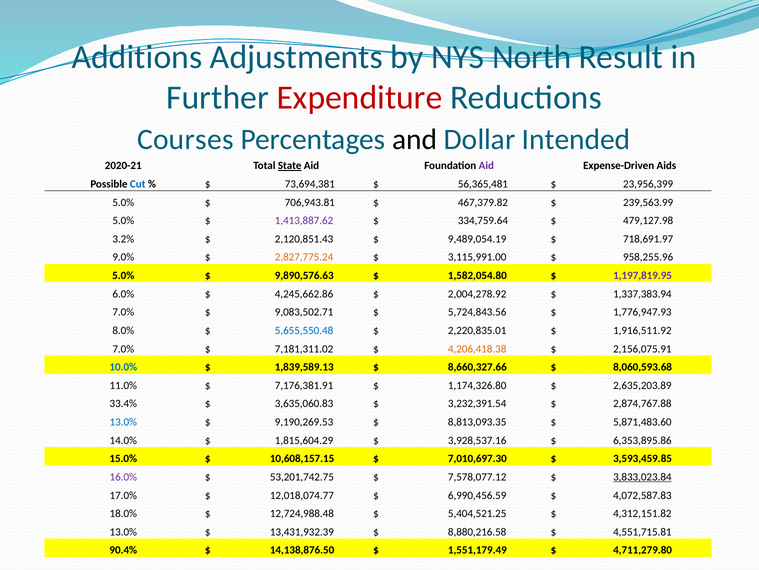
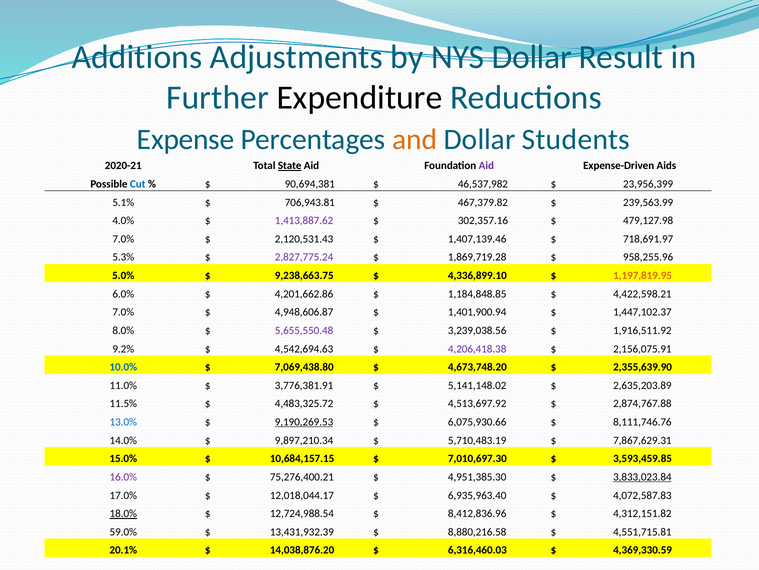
NYS North: North -> Dollar (532, 57)
Expenditure colour: red -> black (359, 97)
Courses: Courses -> Expense (186, 139)
and colour: black -> orange (415, 139)
Intended: Intended -> Students (576, 139)
73,694,381: 73,694,381 -> 90,694,381 (310, 184)
56,365,481: 56,365,481 -> 46,537,982 (483, 184)
5.0%: 5.0% -> 5.1% (123, 202)
5.0%: 5.0% -> 4.0% (123, 220)
334,759.64: 334,759.64 -> 302,357.16 (483, 220)
3.2%: 3.2% -> 7.0% (123, 239)
2,120,851.43: 2,120,851.43 -> 2,120,531.43 (304, 239)
9,489,054.19: 9,489,054.19 -> 1,407,139.46 (477, 239)
9.0%: 9.0% -> 5.3% (123, 257)
2,827,775.24 colour: orange -> purple (304, 257)
3,115,991.00: 3,115,991.00 -> 1,869,719.28 (477, 257)
9,890,576.63: 9,890,576.63 -> 9,238,663.75 (304, 275)
1,582,054.80: 1,582,054.80 -> 4,336,899.10 (477, 275)
1,197,819.95 colour: purple -> orange (643, 275)
4,245,662.86: 4,245,662.86 -> 4,201,662.86 (304, 294)
2,004,278.92: 2,004,278.92 -> 1,184,848.85 (477, 294)
1,337,383.94: 1,337,383.94 -> 4,422,598.21 (642, 294)
9,083,502.71: 9,083,502.71 -> 4,948,606.87 (304, 312)
5,724,843.56: 5,724,843.56 -> 1,401,900.94 (477, 312)
1,776,947.93: 1,776,947.93 -> 1,447,102.37 (642, 312)
5,655,550.48 colour: blue -> purple (304, 330)
2,220,835.01: 2,220,835.01 -> 3,239,038.56 (477, 330)
7.0%: 7.0% -> 9.2% (123, 348)
7,181,311.02: 7,181,311.02 -> 4,542,694.63 (304, 348)
4,206,418.38 colour: orange -> purple (477, 348)
1,839,589.13: 1,839,589.13 -> 7,069,438.80 (304, 367)
8,660,327.66: 8,660,327.66 -> 4,673,748.20 (477, 367)
8,060,593.68: 8,060,593.68 -> 2,355,639.90 (643, 367)
7,176,381.91: 7,176,381.91 -> 3,776,381.91 (304, 385)
1,174,326.80: 1,174,326.80 -> 5,141,148.02 (477, 385)
33.4%: 33.4% -> 11.5% (123, 403)
3,635,060.83: 3,635,060.83 -> 4,483,325.72 (304, 403)
3,232,391.54: 3,232,391.54 -> 4,513,697.92 (477, 403)
9,190,269.53 underline: none -> present (304, 422)
8,813,093.35: 8,813,093.35 -> 6,075,930.66 (477, 422)
5,871,483.60: 5,871,483.60 -> 8,111,746.76 (642, 422)
1,815,604.29: 1,815,604.29 -> 9,897,210.34 (304, 440)
3,928,537.16: 3,928,537.16 -> 5,710,483.19 (477, 440)
6,353,895.86: 6,353,895.86 -> 7,867,629.31 (642, 440)
10,608,157.15: 10,608,157.15 -> 10,684,157.15 (302, 458)
53,201,742.75: 53,201,742.75 -> 75,276,400.21 (302, 476)
7,578,077.12: 7,578,077.12 -> 4,951,385.30 (477, 476)
12,018,074.77: 12,018,074.77 -> 12,018,044.17 (302, 495)
6,990,456.59: 6,990,456.59 -> 6,935,963.40 (477, 495)
18.0% underline: none -> present (123, 513)
12,724,988.48: 12,724,988.48 -> 12,724,988.54 (302, 513)
5,404,521.25: 5,404,521.25 -> 8,412,836.96 (477, 513)
13.0%: 13.0% -> 59.0% (123, 531)
90.4%: 90.4% -> 20.1% (123, 550)
14,138,876.50: 14,138,876.50 -> 14,038,876.20 (302, 550)
1,551,179.49: 1,551,179.49 -> 6,316,460.03 (477, 550)
4,711,279.80: 4,711,279.80 -> 4,369,330.59 (643, 550)
